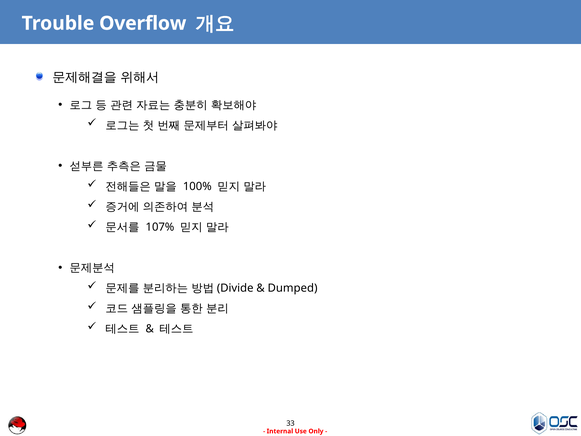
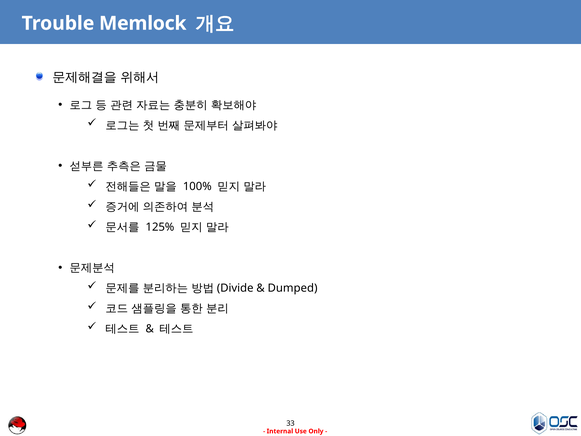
Overflow: Overflow -> Memlock (143, 23)
107%: 107% -> 125% (160, 227)
